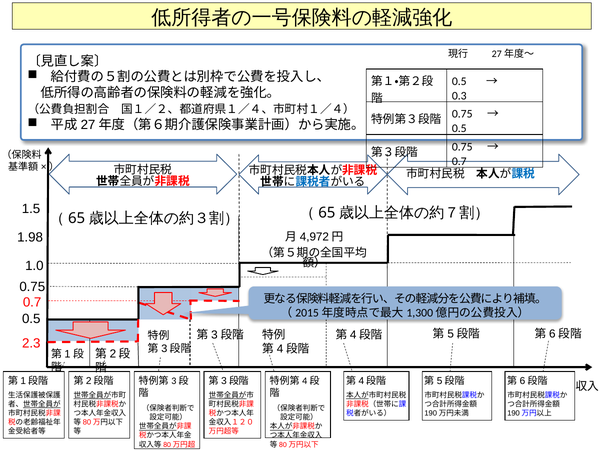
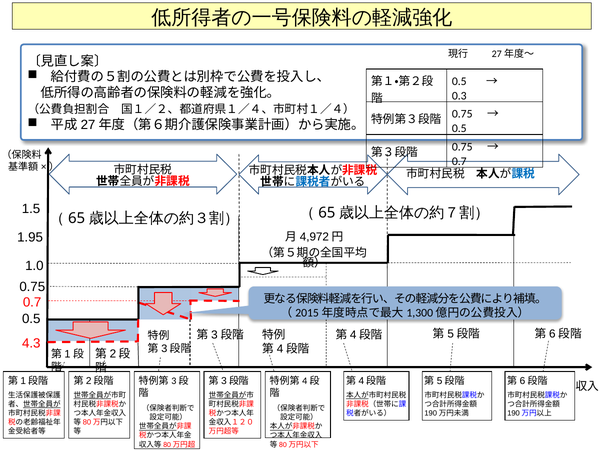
1.98: 1.98 -> 1.95 (30, 237)
2.3: 2.3 -> 4.3 (31, 343)
